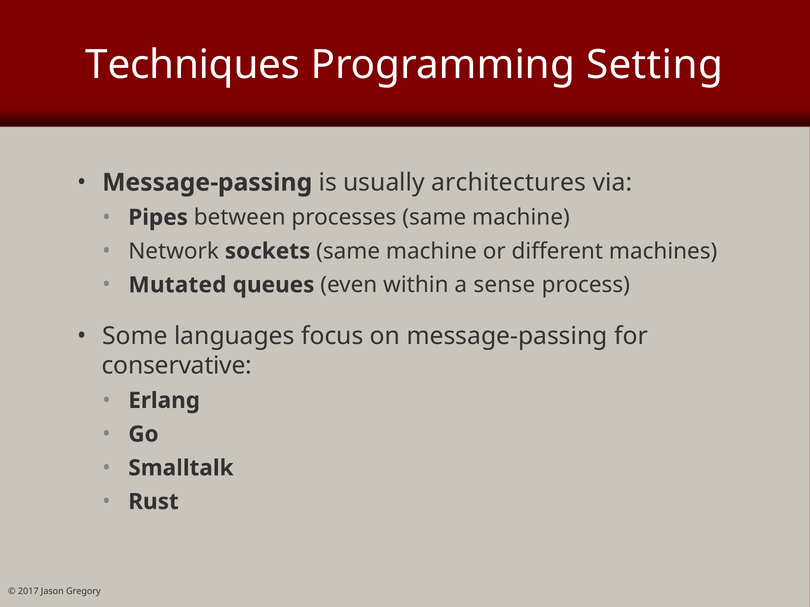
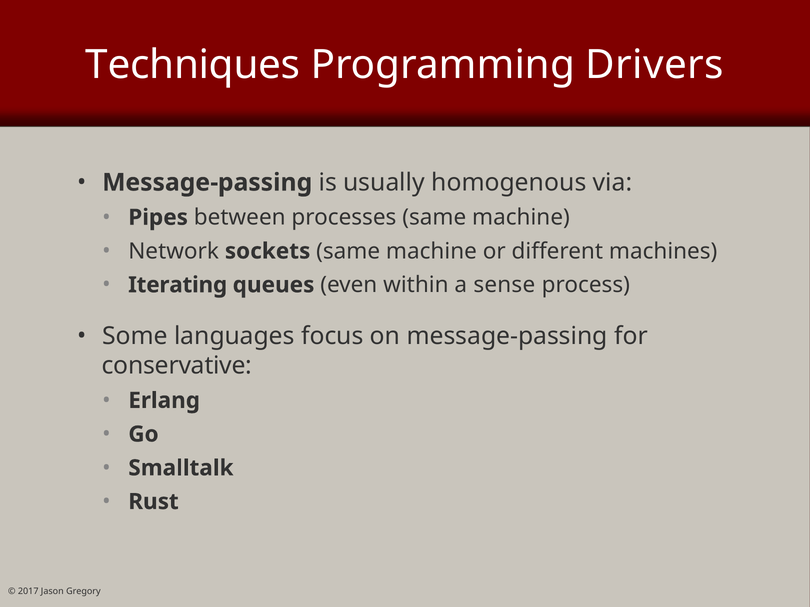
Setting: Setting -> Drivers (655, 65)
architectures: architectures -> homogenous (509, 183)
Mutated: Mutated -> Iterating (178, 285)
